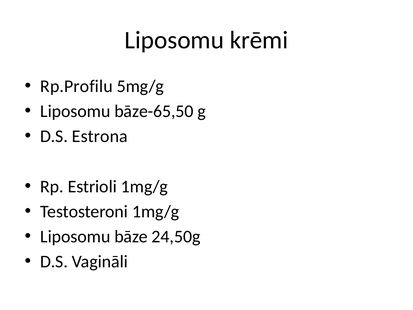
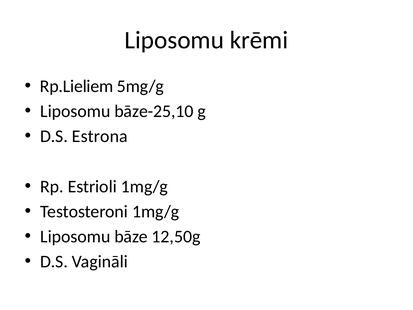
Rp.Profilu: Rp.Profilu -> Rp.Lieliem (77, 86)
bāze-65,50: bāze-65,50 -> bāze-25,10 (154, 111)
24,50g: 24,50g -> 12,50g (176, 236)
